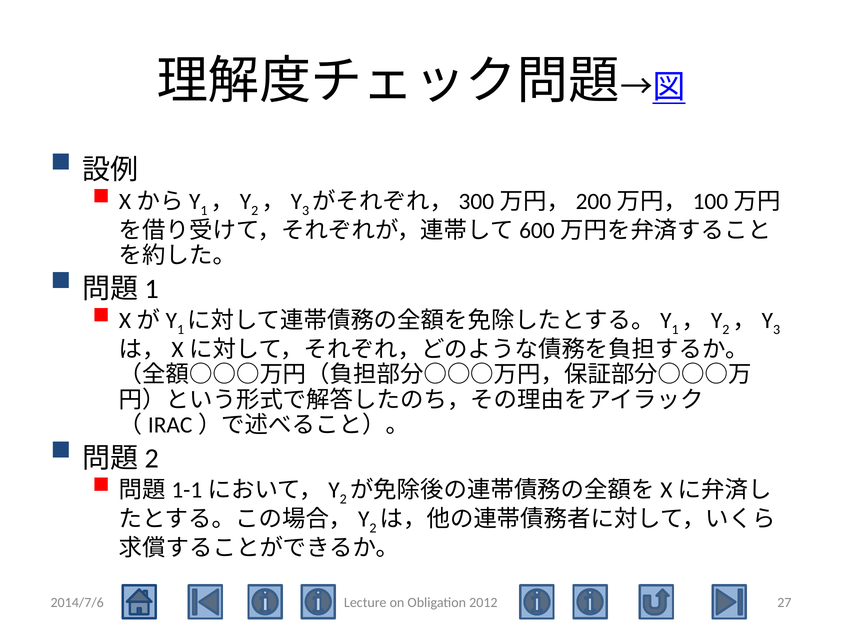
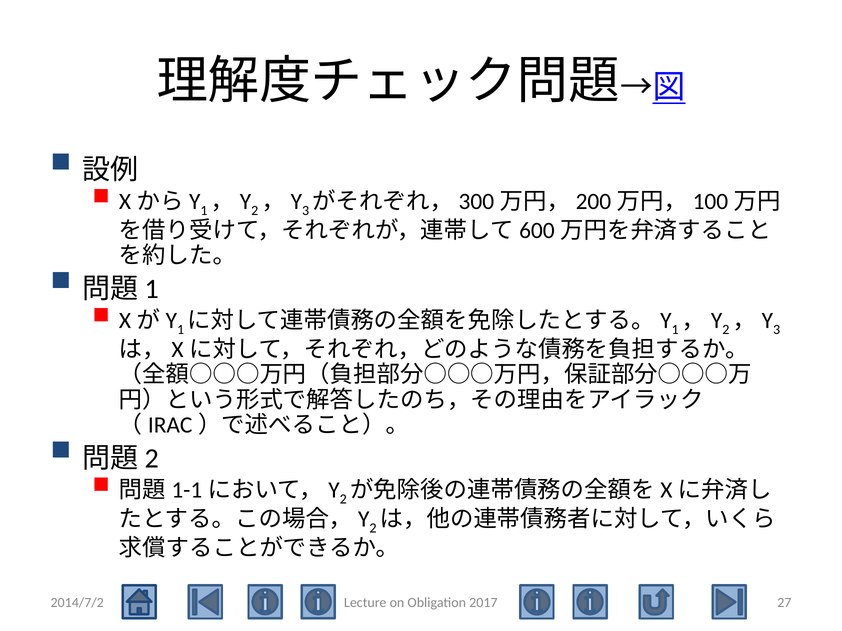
2012: 2012 -> 2017 (483, 603)
2014/7/6: 2014/7/6 -> 2014/7/2 (77, 603)
